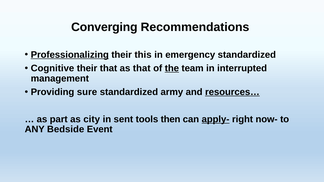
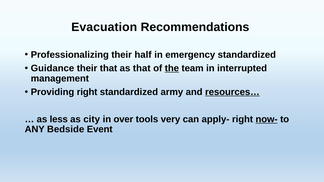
Converging: Converging -> Evacuation (104, 27)
Professionalizing underline: present -> none (70, 55)
this: this -> half (143, 55)
Cognitive: Cognitive -> Guidance (52, 68)
Providing sure: sure -> right (87, 92)
part: part -> less (59, 119)
sent: sent -> over (123, 119)
then: then -> very (171, 119)
apply- underline: present -> none (216, 119)
now- underline: none -> present (267, 119)
